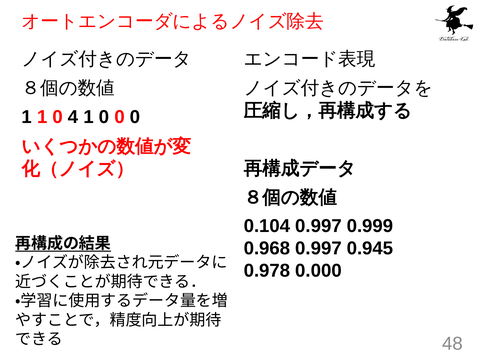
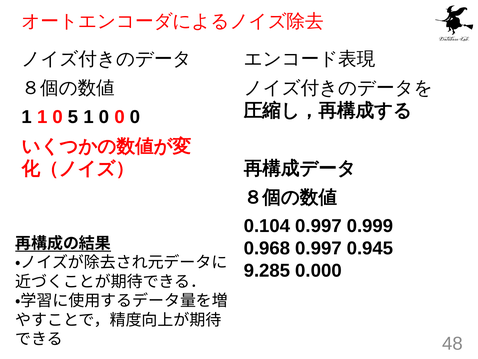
4: 4 -> 5 (73, 117)
0.978: 0.978 -> 9.285 (267, 270)
